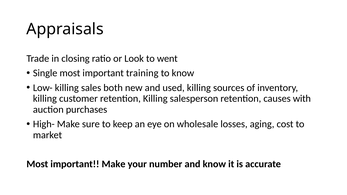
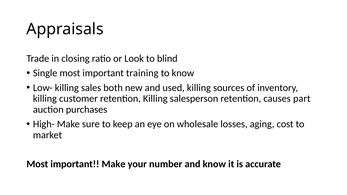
went: went -> blind (167, 59)
with: with -> part (302, 99)
